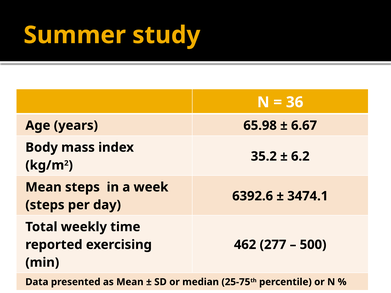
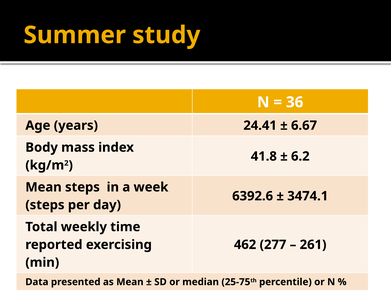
65.98: 65.98 -> 24.41 (260, 126)
35.2: 35.2 -> 41.8 (264, 156)
500: 500 -> 261 (313, 245)
